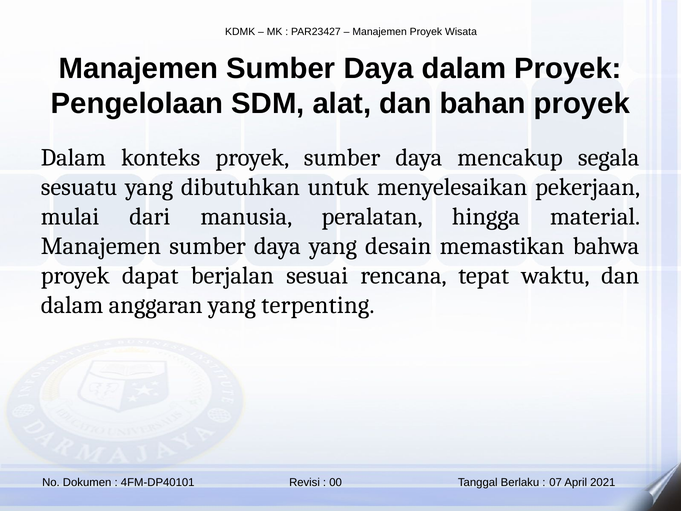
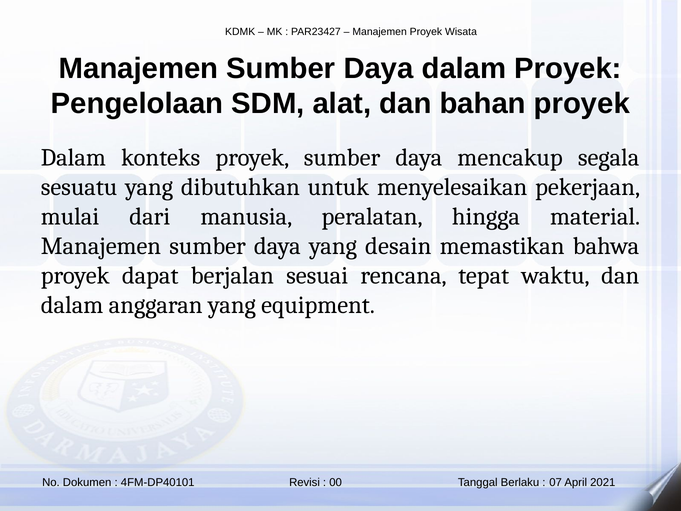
terpenting: terpenting -> equipment (318, 305)
